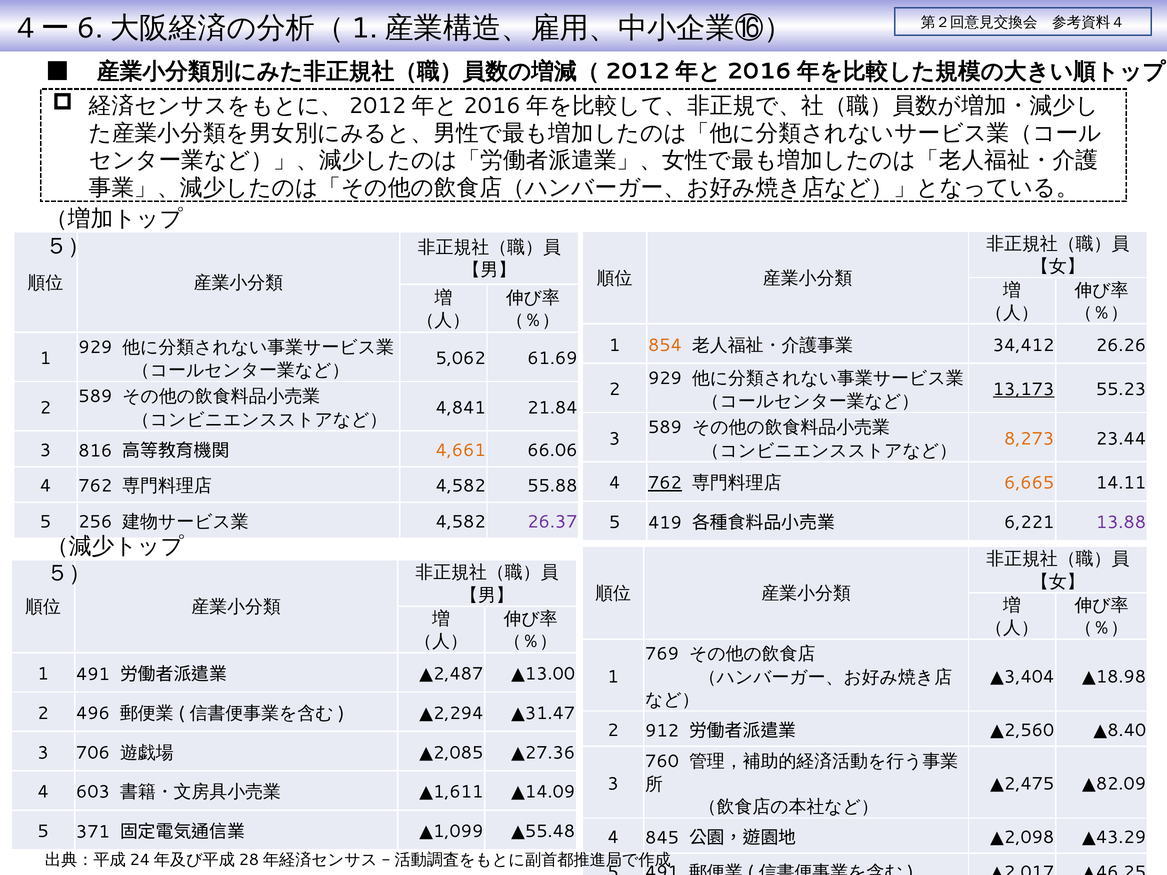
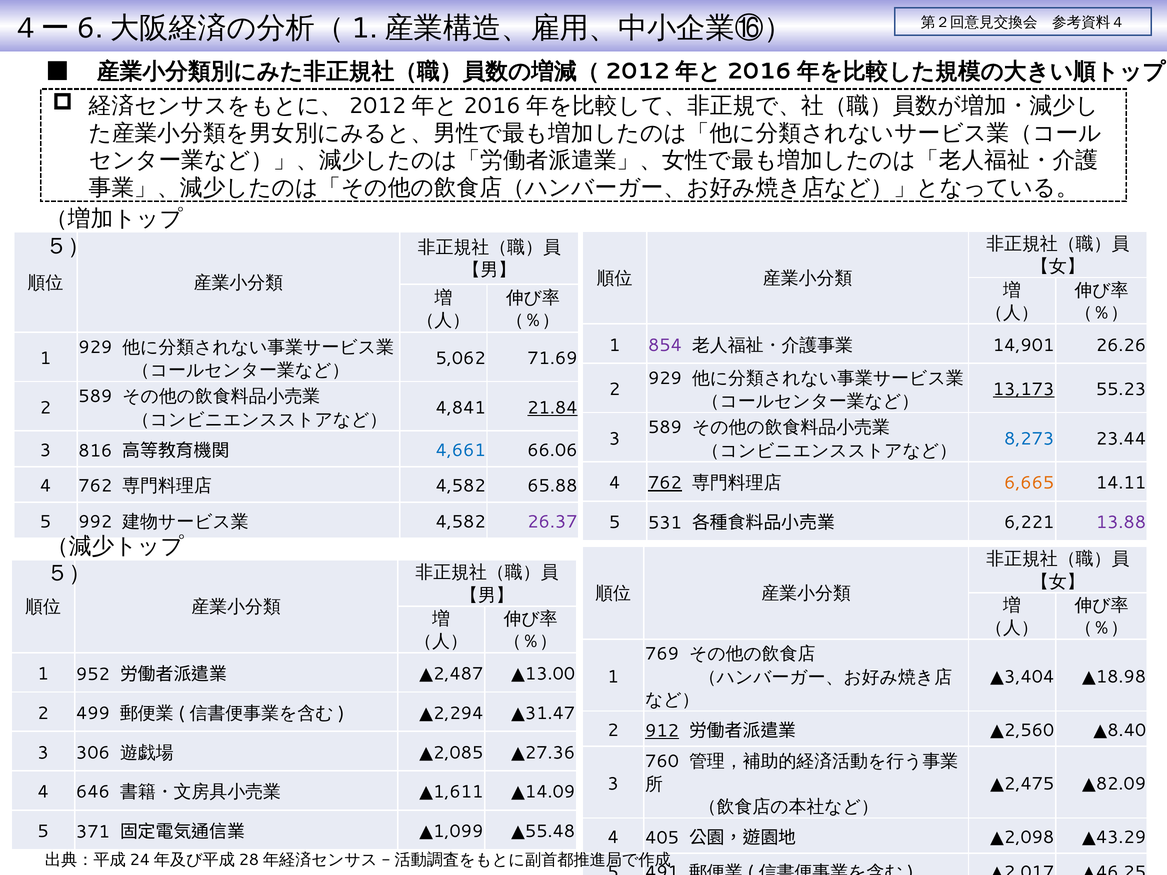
854 colour: orange -> purple (665, 345)
34,412: 34,412 -> 14,901 (1024, 345)
61.69: 61.69 -> 71.69 (552, 359)
21.84 underline: none -> present (552, 408)
8,273 colour: orange -> blue (1029, 439)
4,661 colour: orange -> blue (461, 450)
55.88: 55.88 -> 65.88 (552, 486)
256: 256 -> 992 (95, 522)
419: 419 -> 531 (665, 523)
1 491: 491 -> 952 (93, 675)
496: 496 -> 499 (93, 714)
912 underline: none -> present (662, 731)
706: 706 -> 306 (93, 753)
603: 603 -> 646 (93, 792)
845: 845 -> 405 (662, 838)
